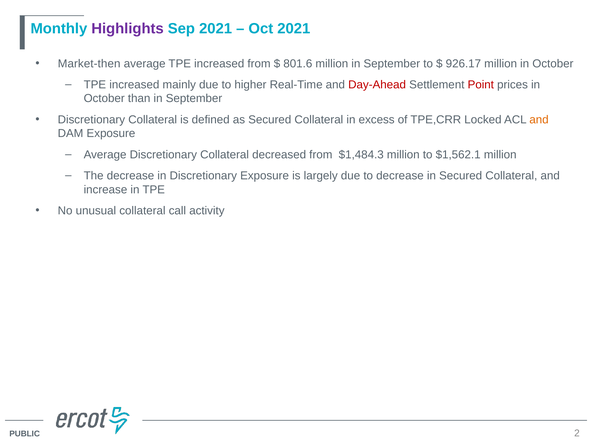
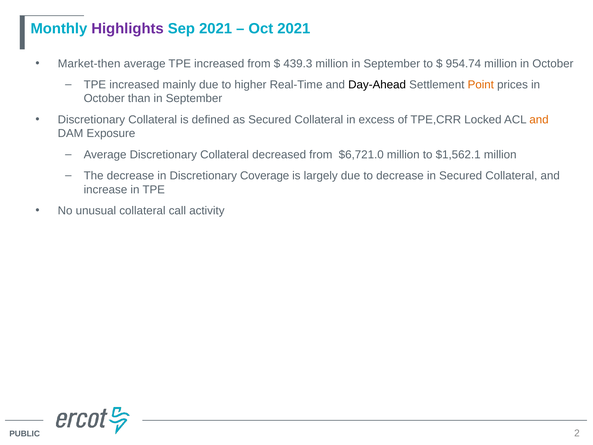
801.6: 801.6 -> 439.3 (298, 64)
926.17: 926.17 -> 954.74 (463, 64)
Day-Ahead colour: red -> black (377, 85)
Point colour: red -> orange (481, 85)
$1,484.3: $1,484.3 -> $6,721.0 (361, 155)
Discretionary Exposure: Exposure -> Coverage (265, 176)
